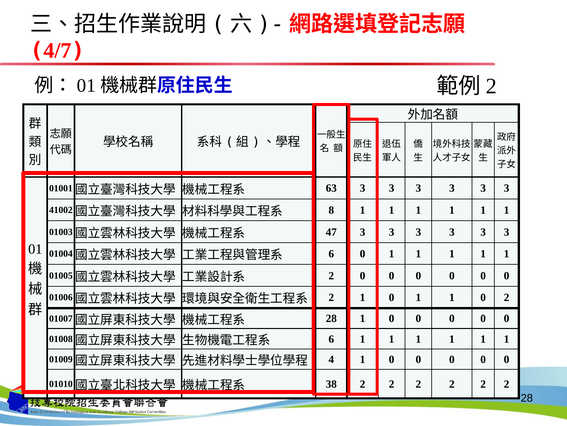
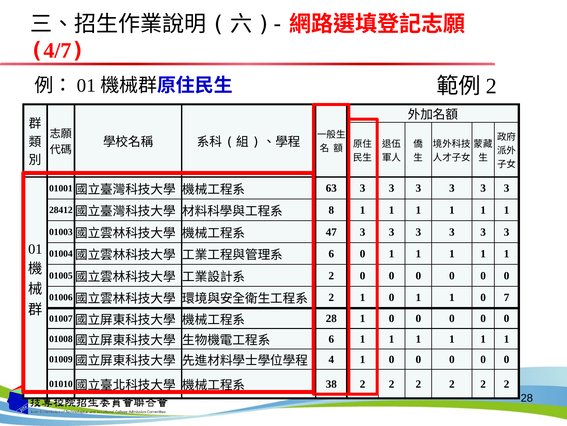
41002: 41002 -> 28412 (61, 210)
0 2: 2 -> 7 (507, 297)
